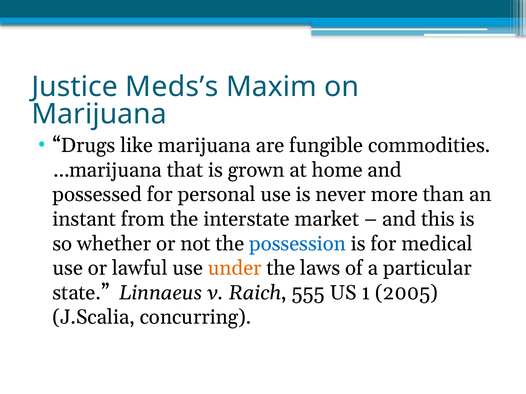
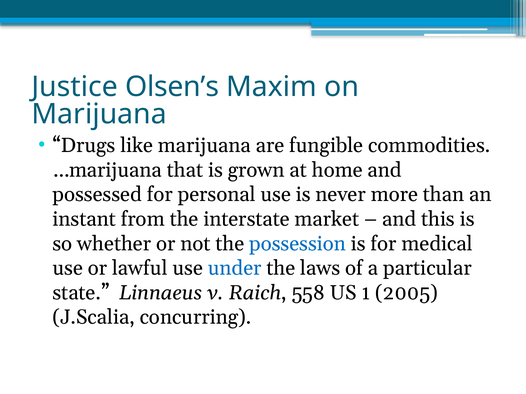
Meds’s: Meds’s -> Olsen’s (172, 87)
under colour: orange -> blue (235, 268)
555: 555 -> 558 (308, 293)
